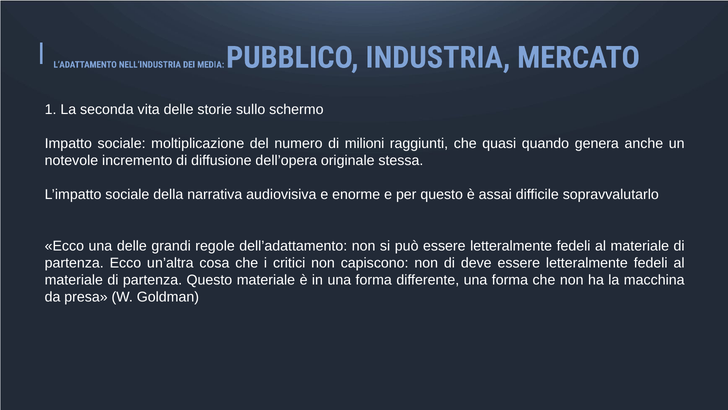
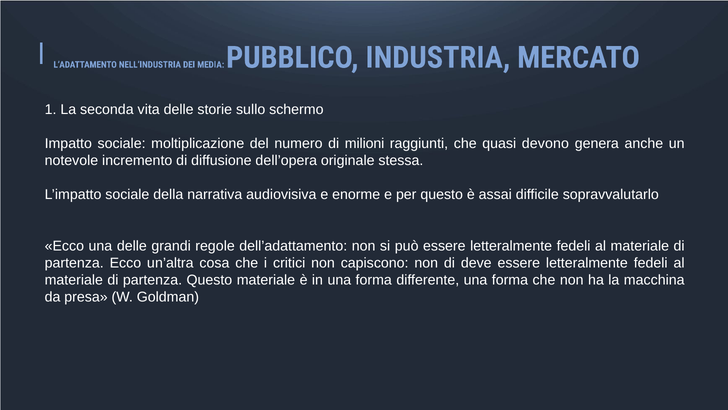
quando: quando -> devono (545, 144)
